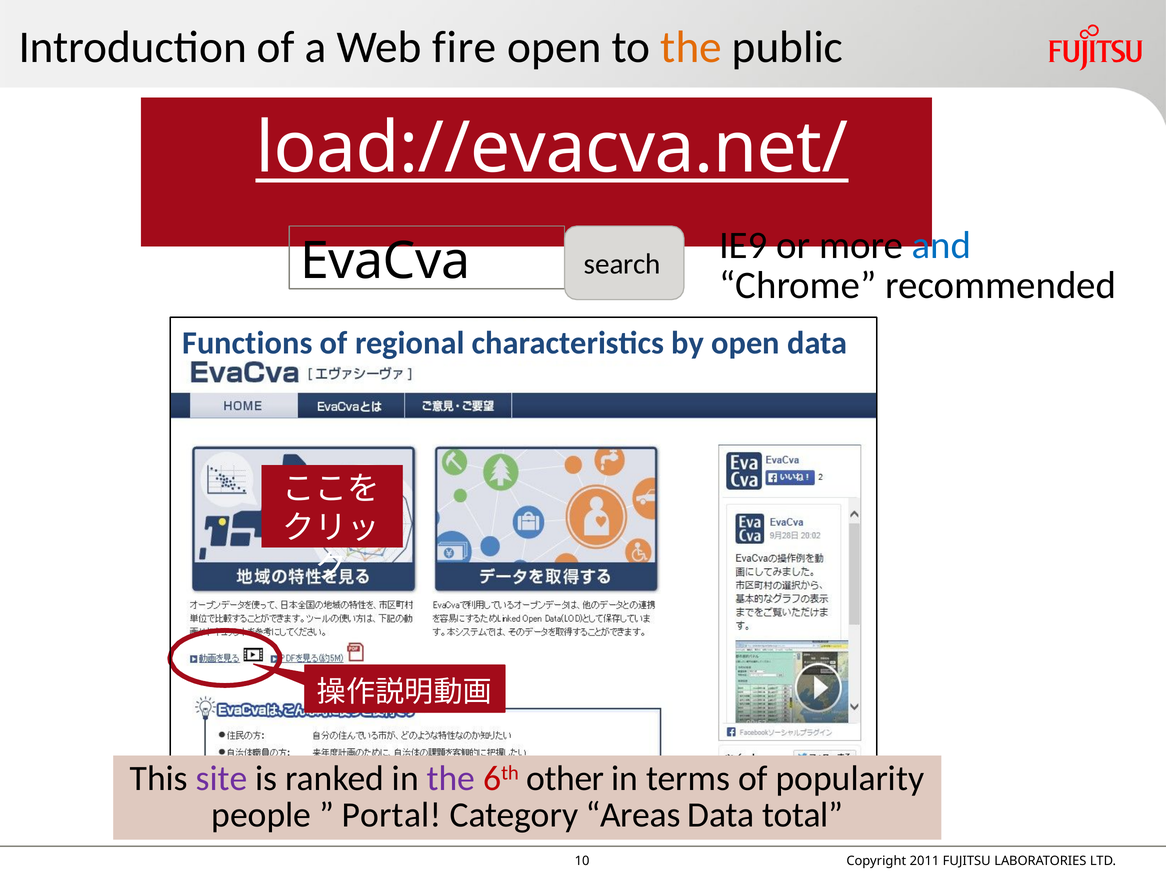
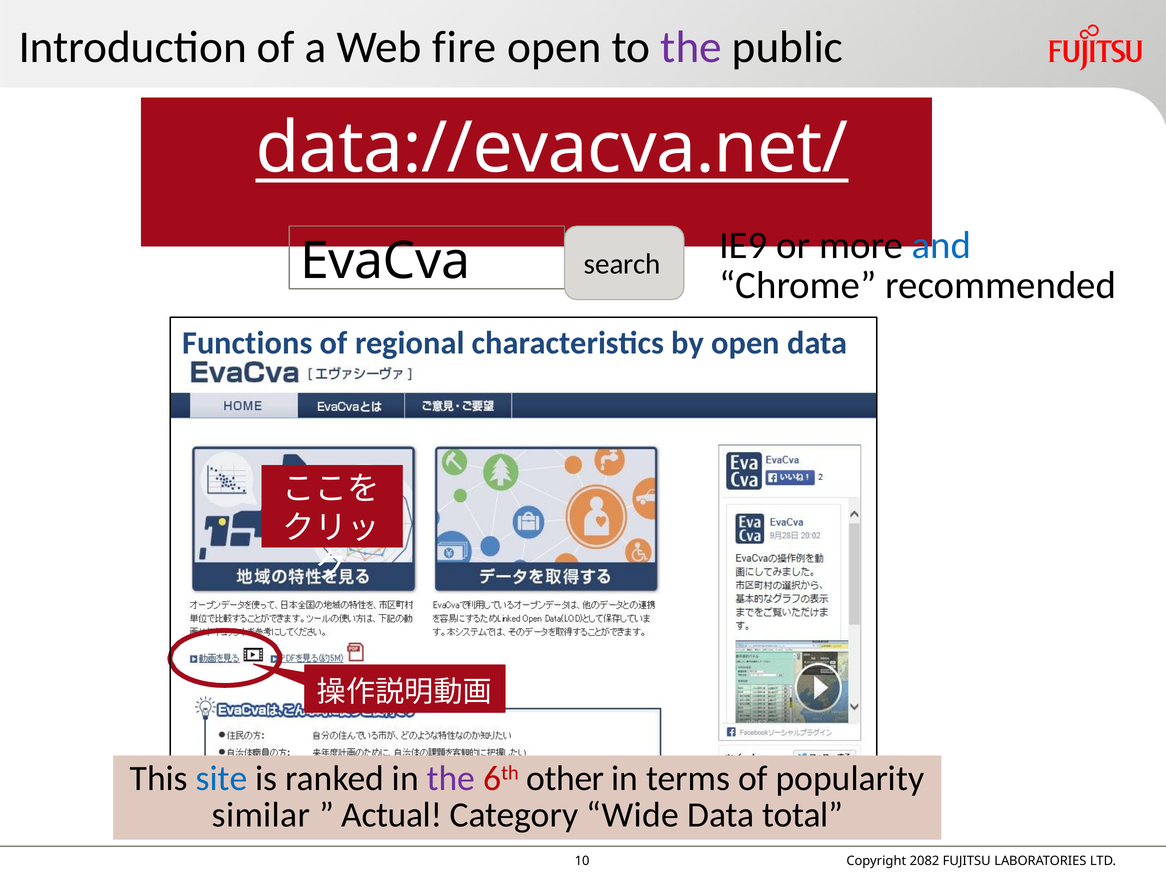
the colour: orange -> purple (691, 47)
load://evacva.net/: load://evacva.net/ -> data://evacva.net/ (552, 148)
site colour: purple -> blue (222, 778)
people: people -> similar (261, 814)
Portal: Portal -> Actual (392, 814)
Areas: Areas -> Wide (633, 814)
2011: 2011 -> 2082 (925, 860)
